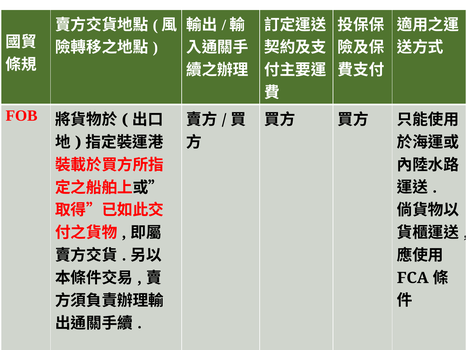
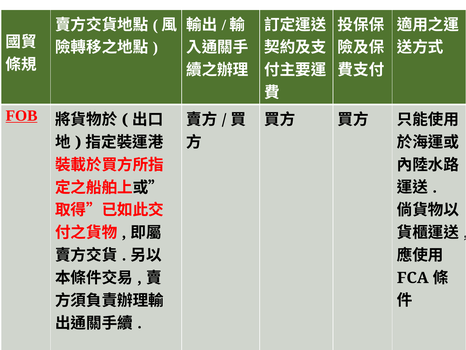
FOB underline: none -> present (22, 115)
